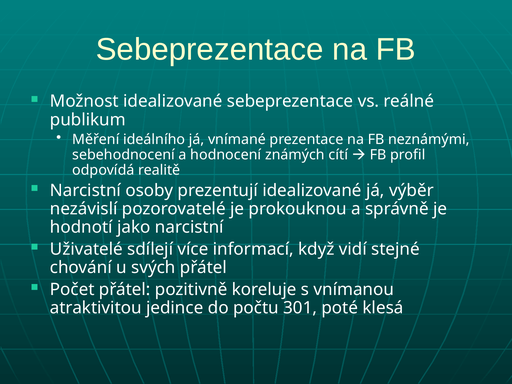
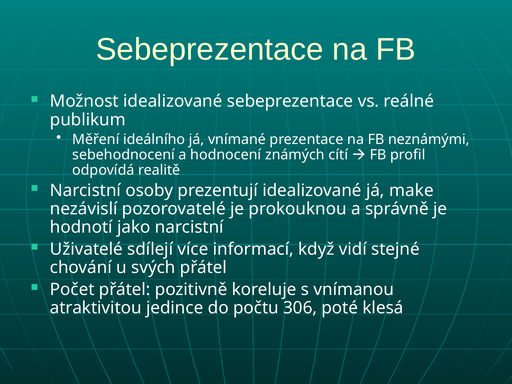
výběr: výběr -> make (411, 190)
301: 301 -> 306 (300, 308)
